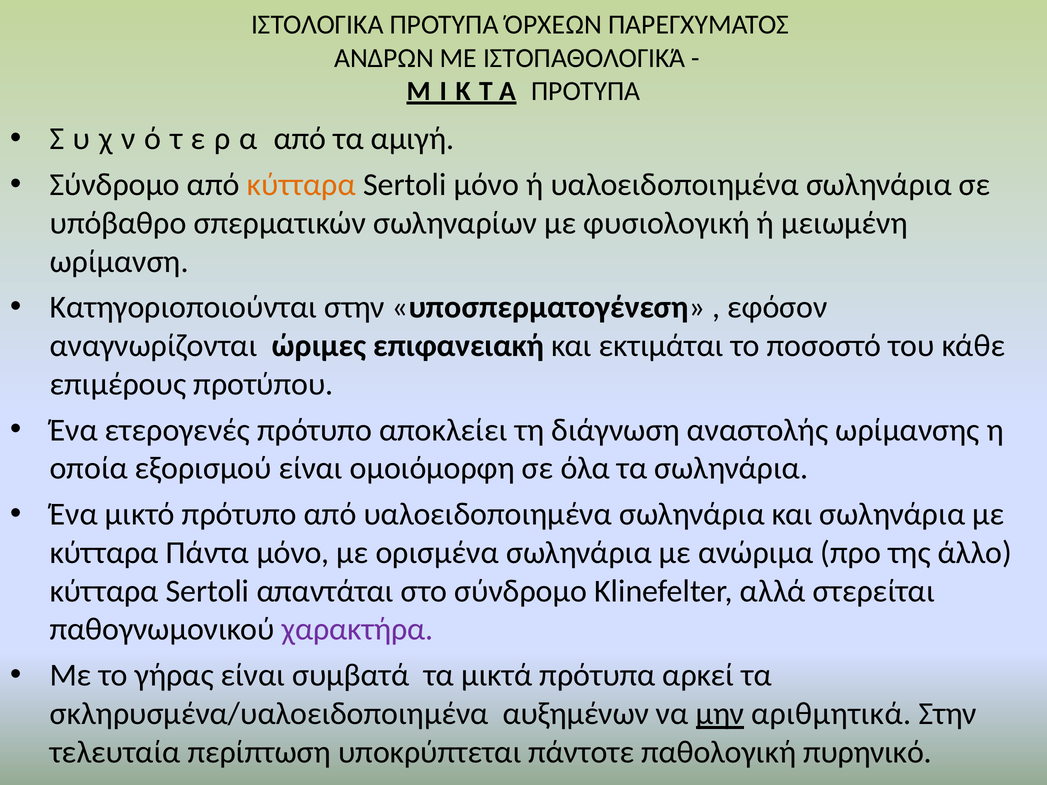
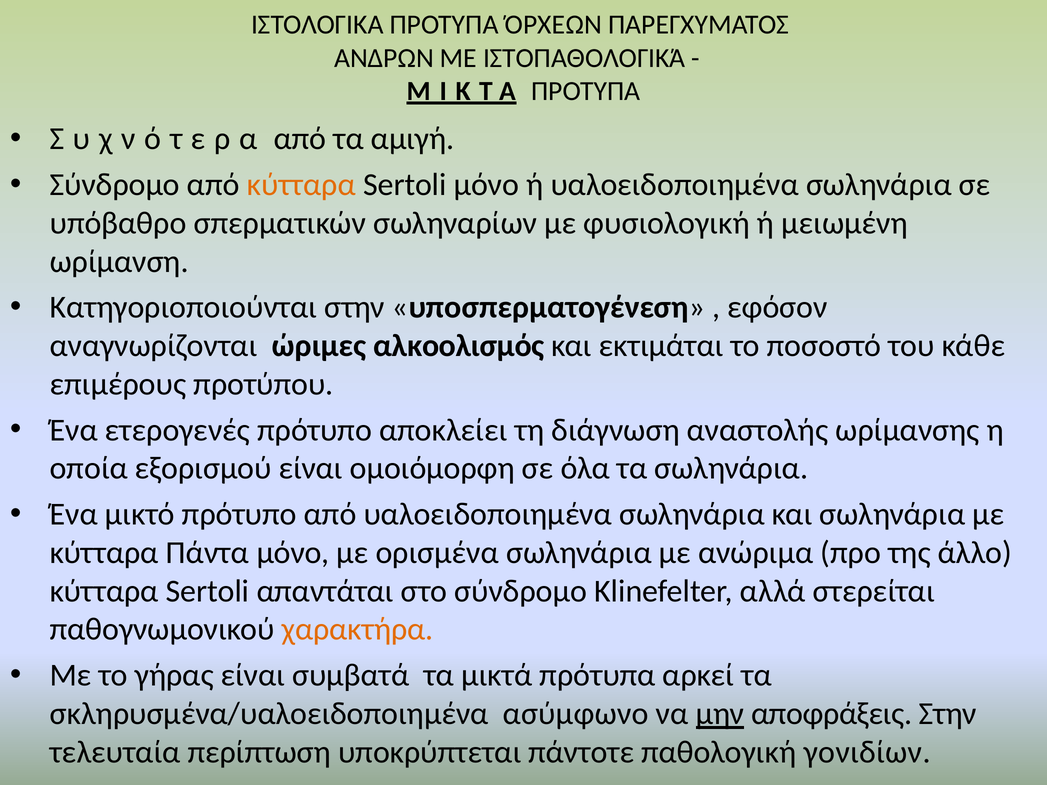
επιφανειακή: επιφανειακή -> αλκοολισμός (459, 346)
χαρακτήρα colour: purple -> orange (357, 630)
αυξημένων: αυξημένων -> ασύμφωνο (576, 714)
αριθμητικά: αριθμητικά -> αποφράξεις (832, 714)
πυρηνικό: πυρηνικό -> γονιδίων (867, 752)
